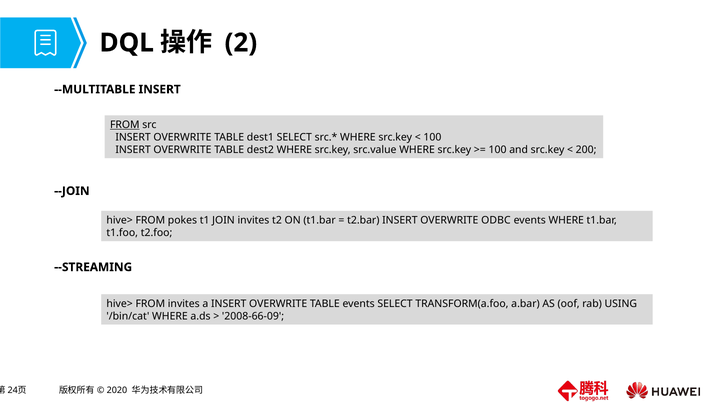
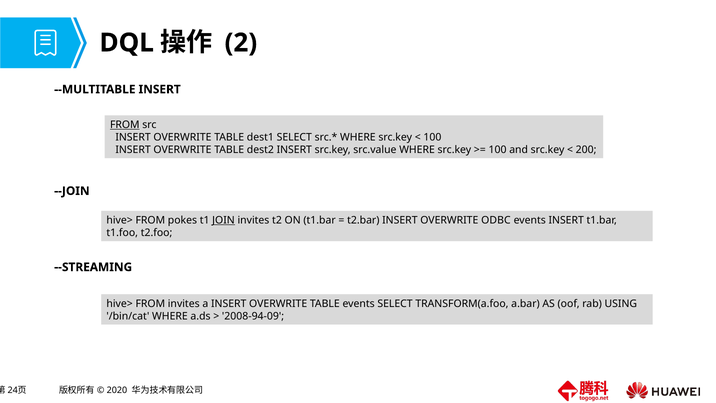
dest2 WHERE: WHERE -> INSERT (294, 150)
JOIN underline: none -> present (223, 220)
events WHERE: WHERE -> INSERT (566, 220)
2008-66-09: 2008-66-09 -> 2008-94-09 (253, 316)
